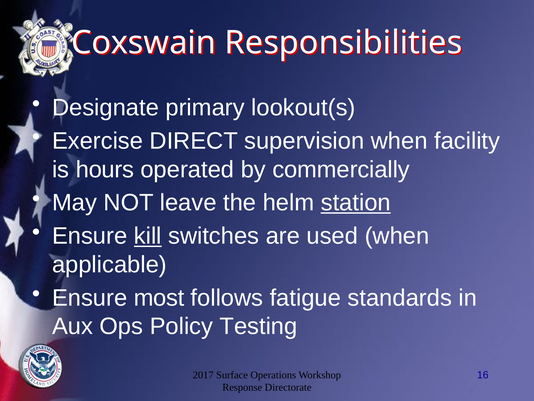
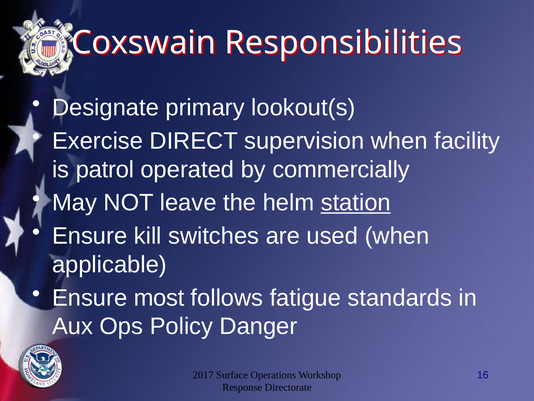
hours: hours -> patrol (105, 169)
kill underline: present -> none (148, 236)
Testing: Testing -> Danger (258, 326)
